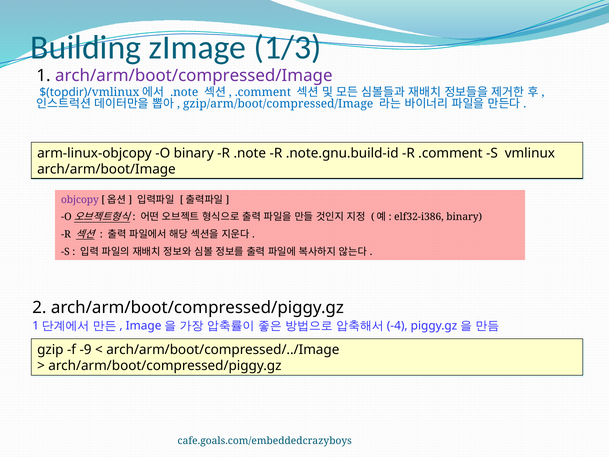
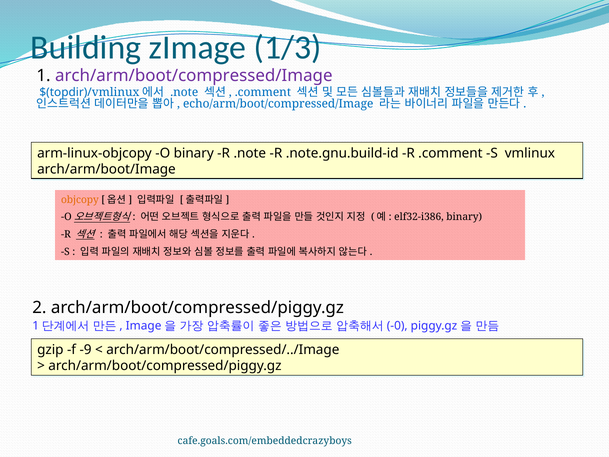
gzip/arm/boot/compressed/Image: gzip/arm/boot/compressed/Image -> echo/arm/boot/compressed/Image (278, 104)
objcopy colour: purple -> orange (80, 200)
-4: -4 -> -0 (397, 325)
